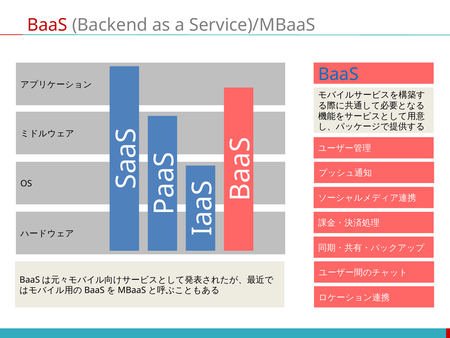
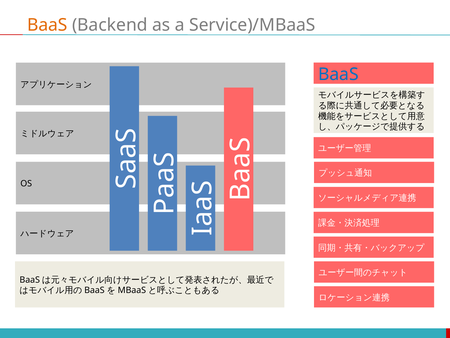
BaaS colour: red -> orange (47, 25)
